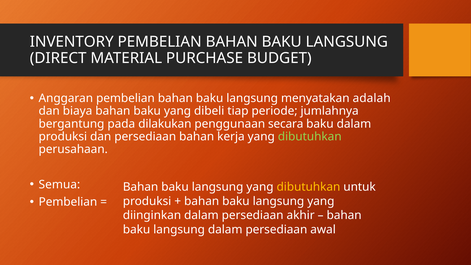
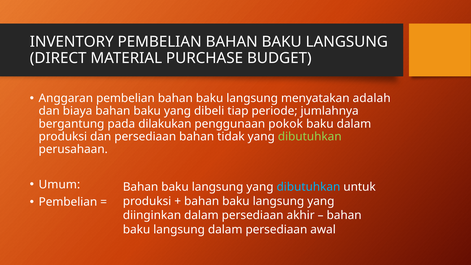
secara: secara -> pokok (286, 124)
kerja: kerja -> tidak (231, 136)
Semua: Semua -> Umum (59, 184)
dibutuhkan colour: yellow -> light blue (308, 187)
